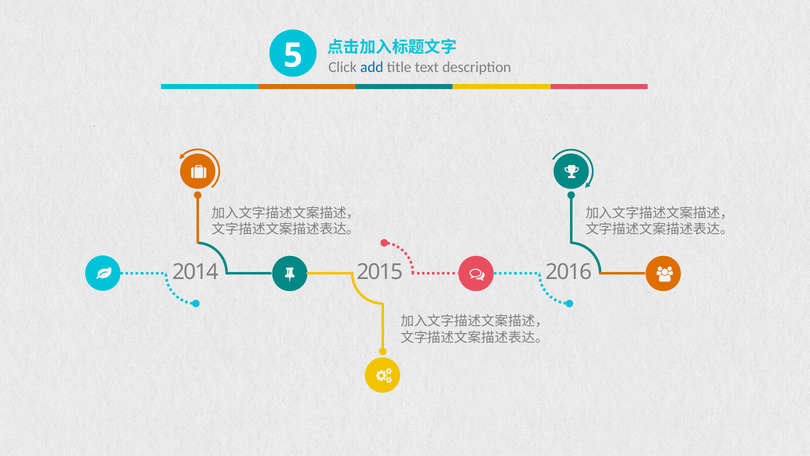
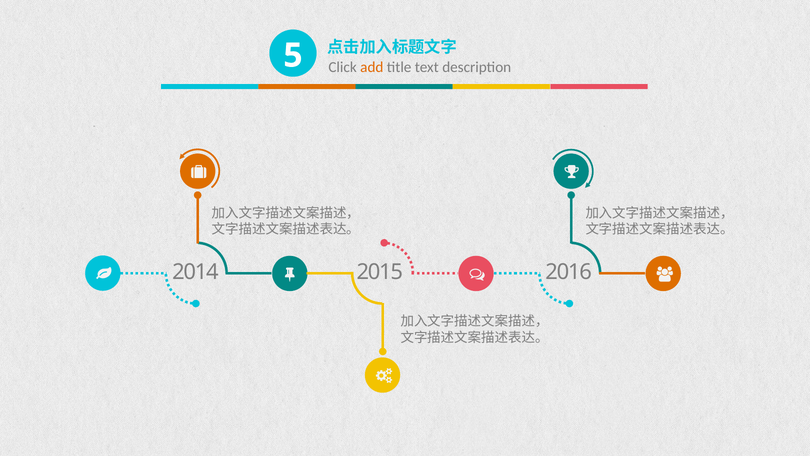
add colour: blue -> orange (372, 67)
